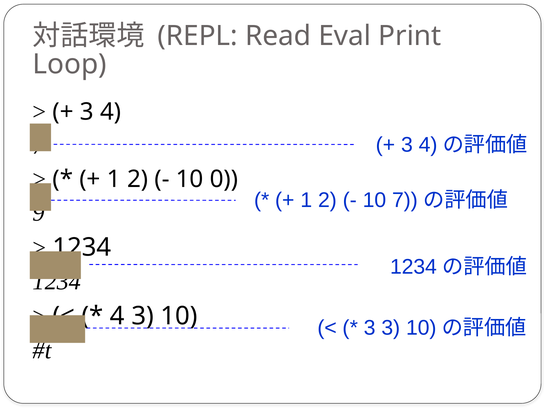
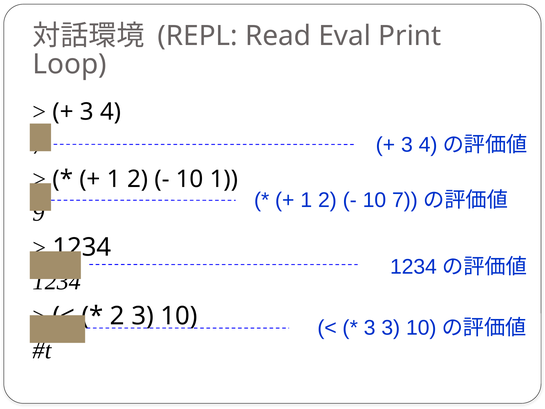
10 0: 0 -> 1 (224, 179)
4: 4 -> 2 (117, 316)
